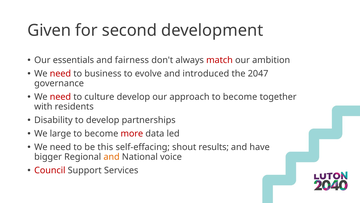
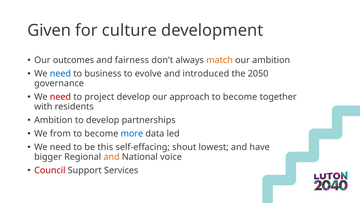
second: second -> culture (129, 30)
essentials: essentials -> outcomes (73, 60)
match colour: red -> orange (219, 60)
need colour: red -> blue (60, 74)
2047: 2047 -> 2050 (258, 74)
culture: culture -> project (99, 97)
Disability: Disability -> Ambition (53, 120)
large: large -> from (60, 133)
more colour: red -> blue (132, 133)
results: results -> lowest (214, 147)
